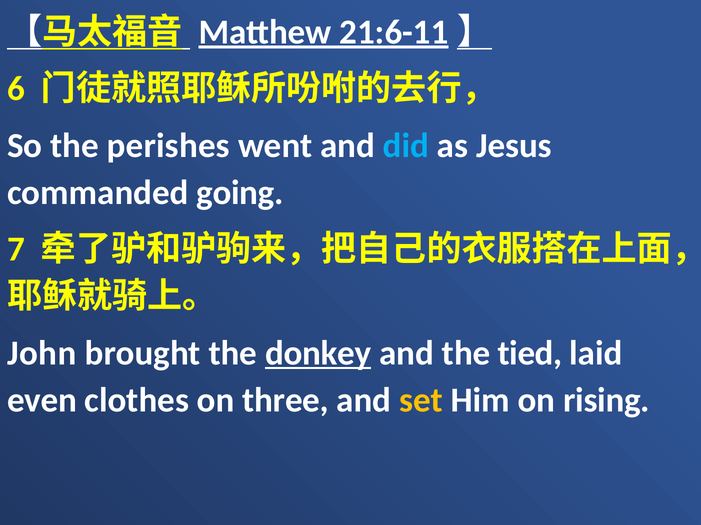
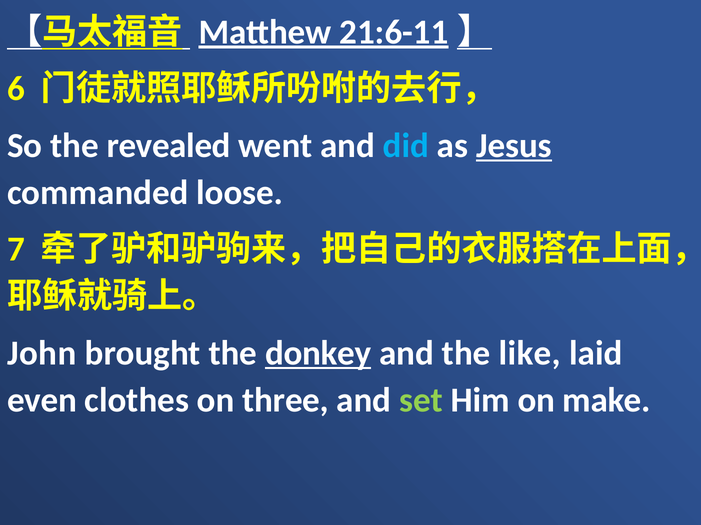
perishes: perishes -> revealed (169, 146)
Jesus underline: none -> present (514, 146)
going: going -> loose (240, 193)
tied: tied -> like (530, 353)
set colour: yellow -> light green (421, 401)
rising: rising -> make (607, 401)
